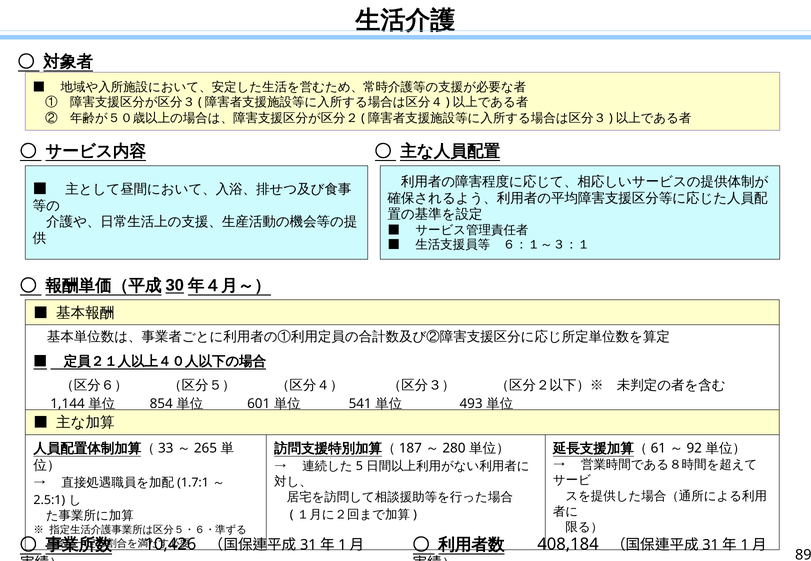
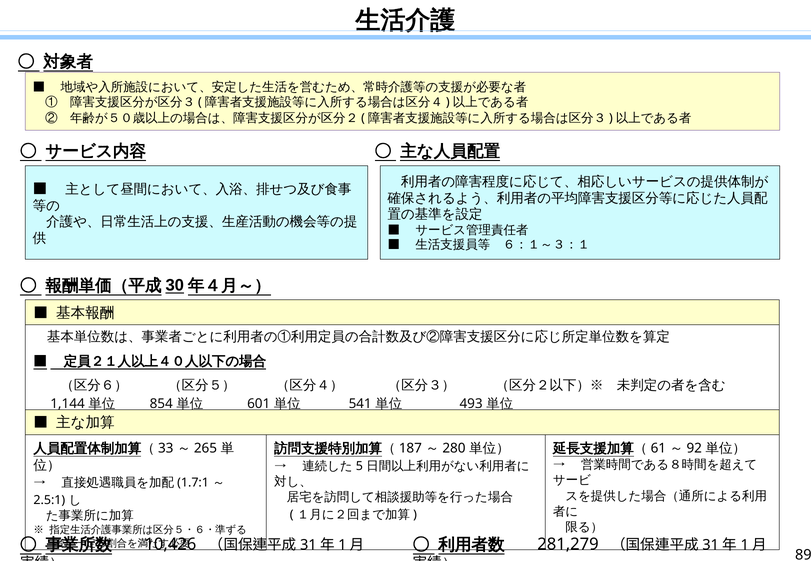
408,184: 408,184 -> 281,279 (568, 545)
